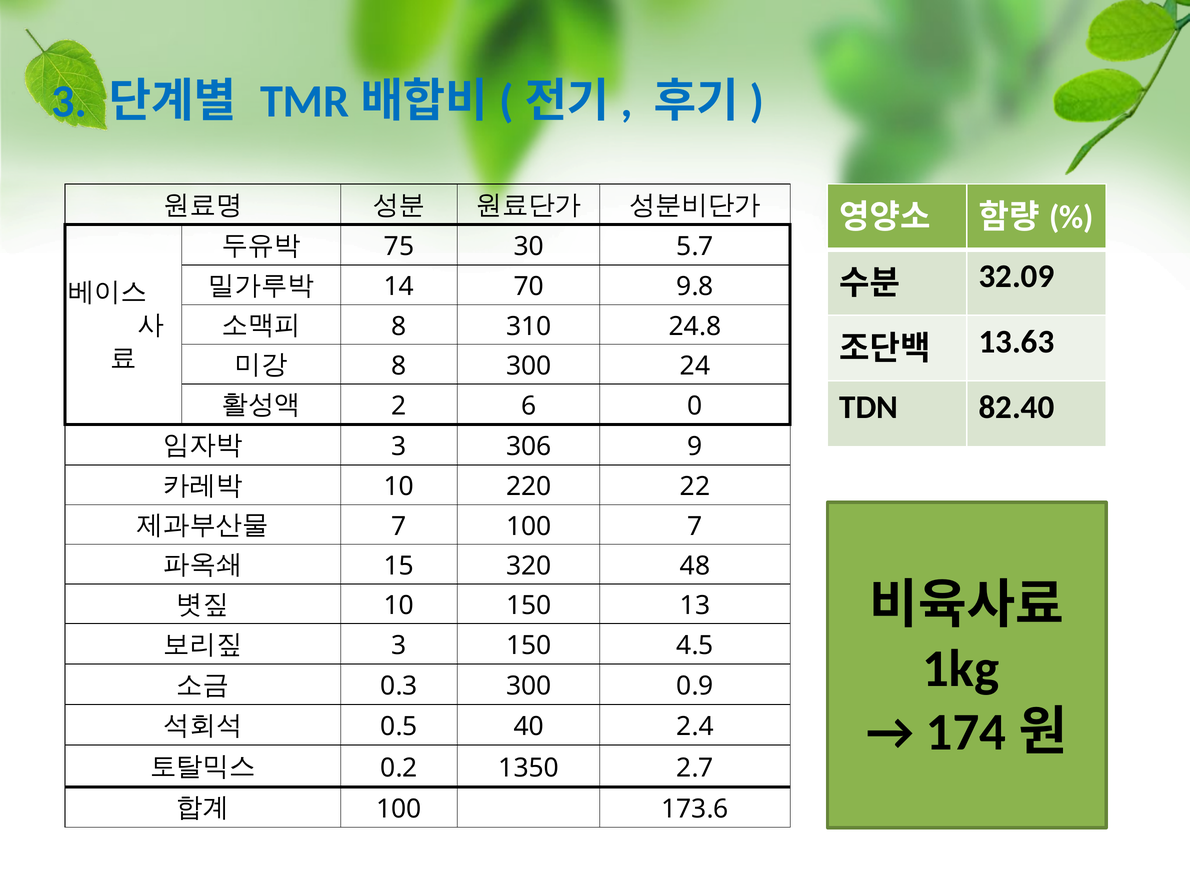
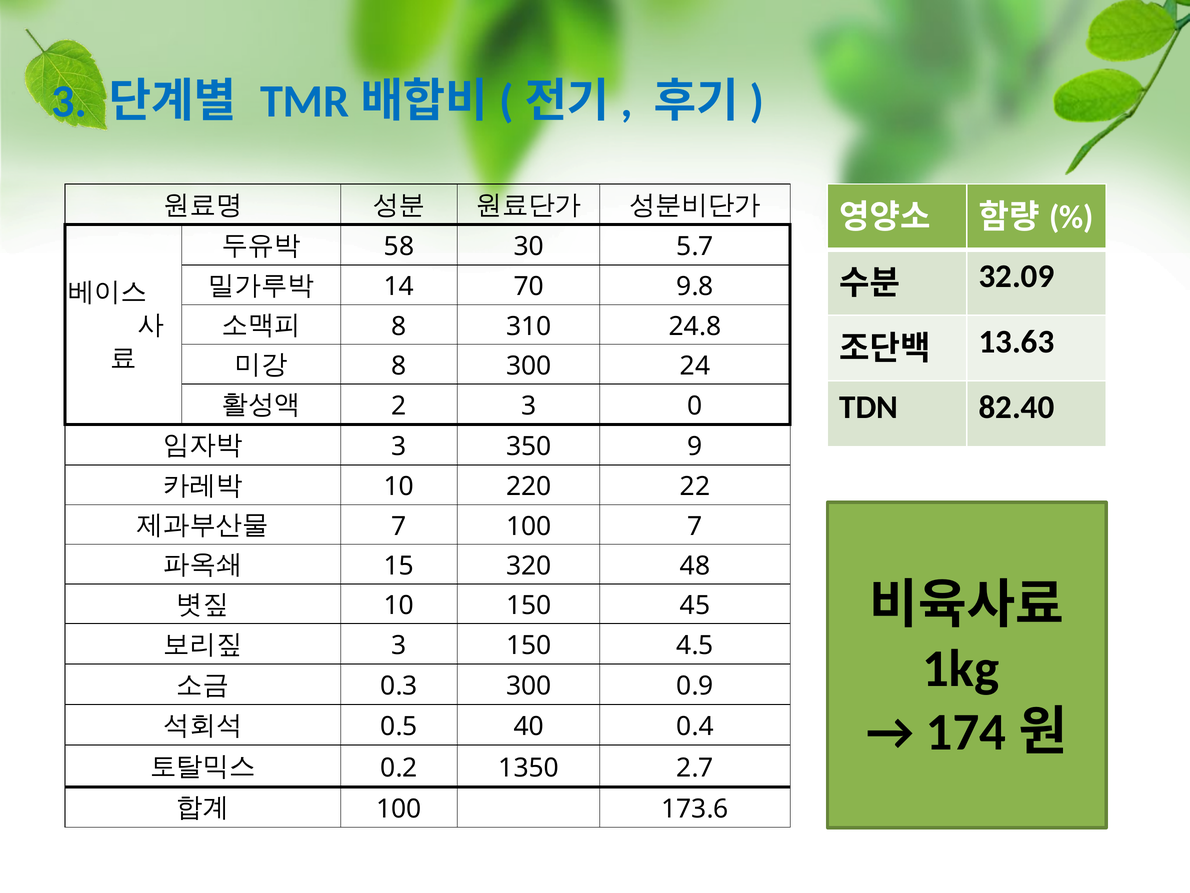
75: 75 -> 58 (399, 247)
2 6: 6 -> 3 (529, 406)
306: 306 -> 350 (529, 446)
13: 13 -> 45 (695, 605)
2.4: 2.4 -> 0.4 (695, 726)
